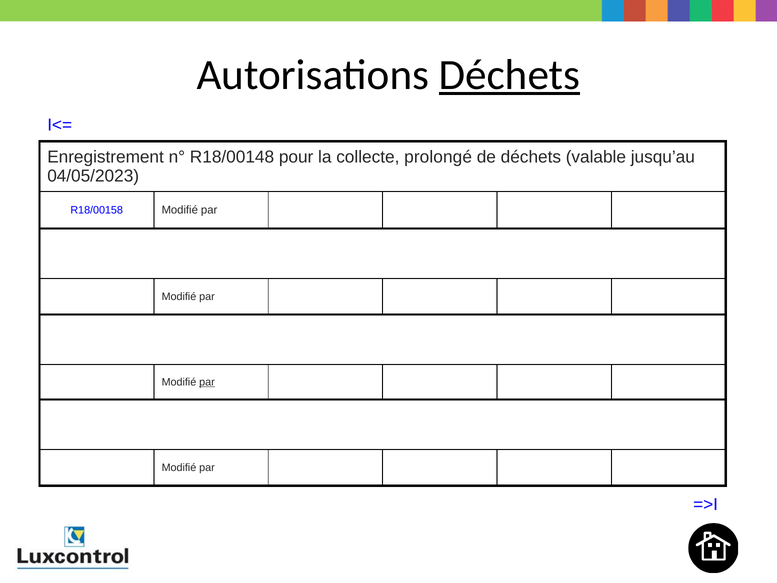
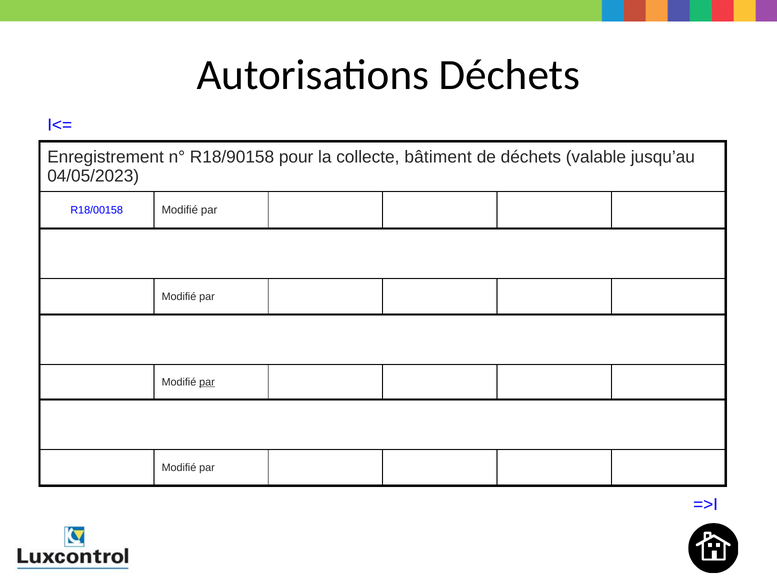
Déchets underline: present -> none (510, 75)
R18/00148: R18/00148 -> R18/90158 (232, 157)
prolongé: prolongé -> bâtiment (438, 157)
